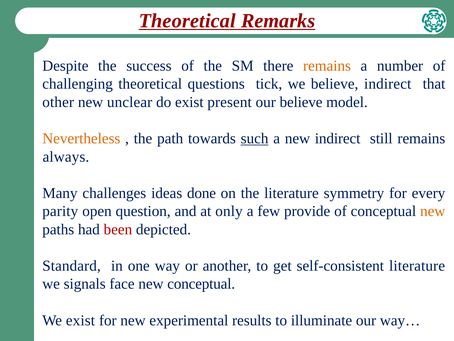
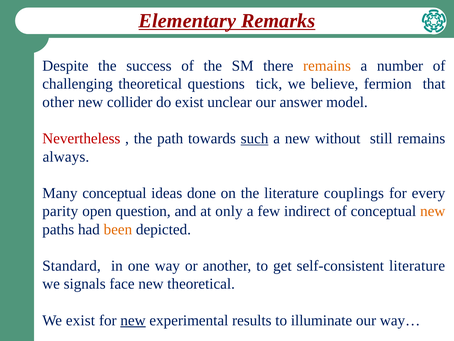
Theoretical: Theoretical -> Elementary (187, 21)
believe indirect: indirect -> fermion (388, 84)
unclear: unclear -> collider (130, 102)
present: present -> unclear (230, 102)
our believe: believe -> answer (301, 102)
Nevertheless colour: orange -> red (81, 138)
new indirect: indirect -> without (338, 138)
Many challenges: challenges -> conceptual (114, 193)
symmetry: symmetry -> couplings (354, 193)
provide: provide -> indirect (307, 211)
been colour: red -> orange (118, 229)
new conceptual: conceptual -> theoretical (201, 284)
new underline: none -> present (133, 320)
